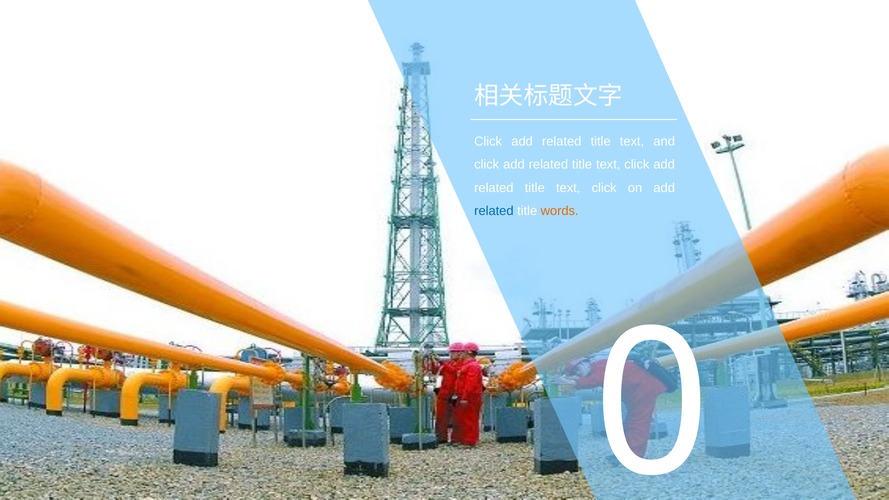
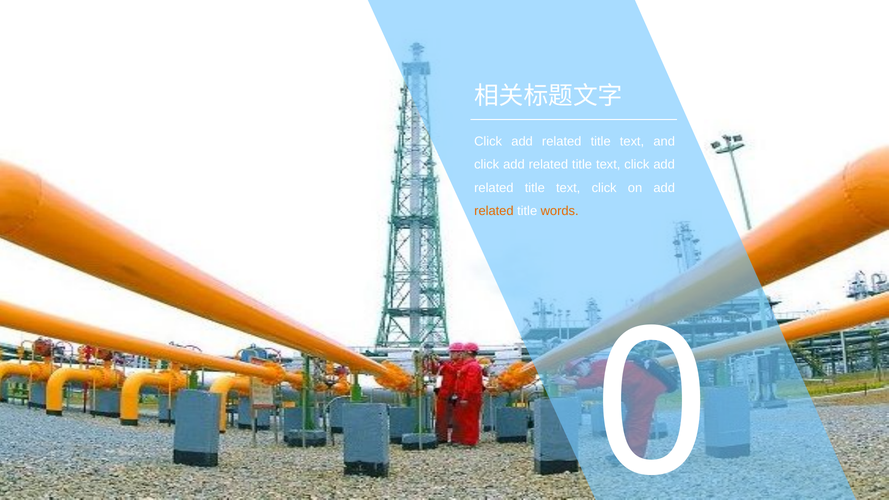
related colour: blue -> orange (494, 211)
